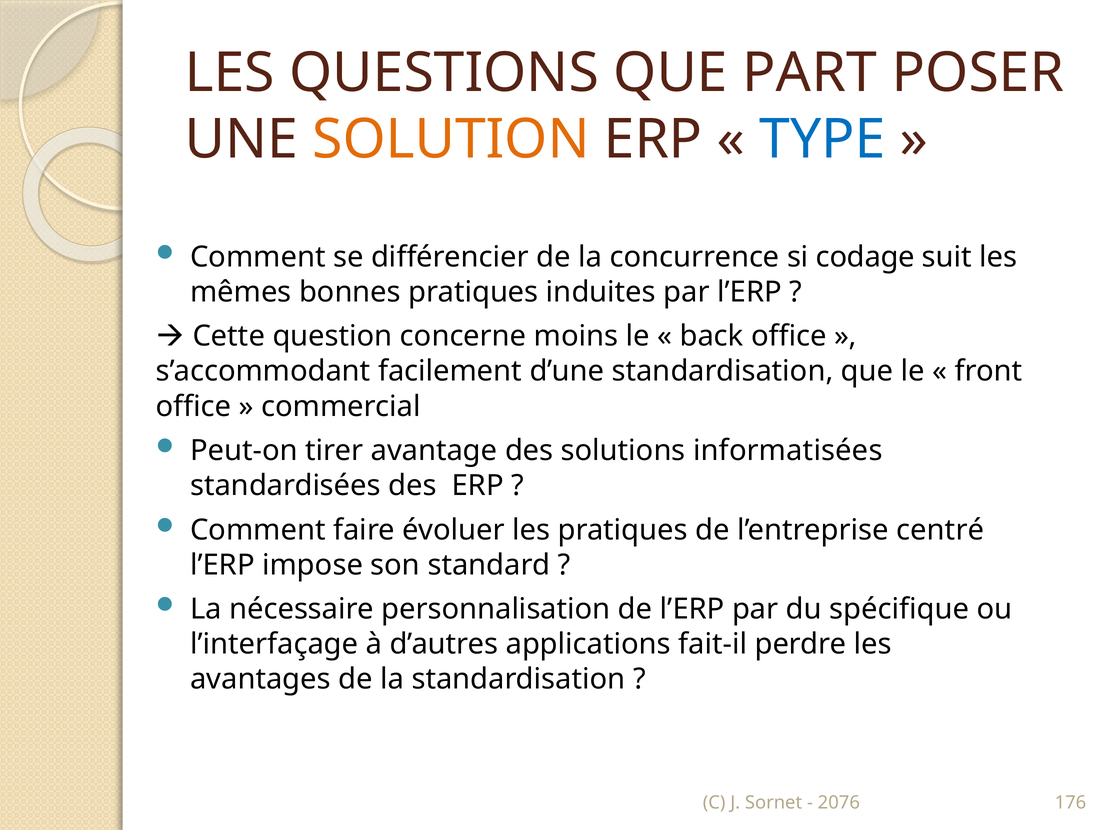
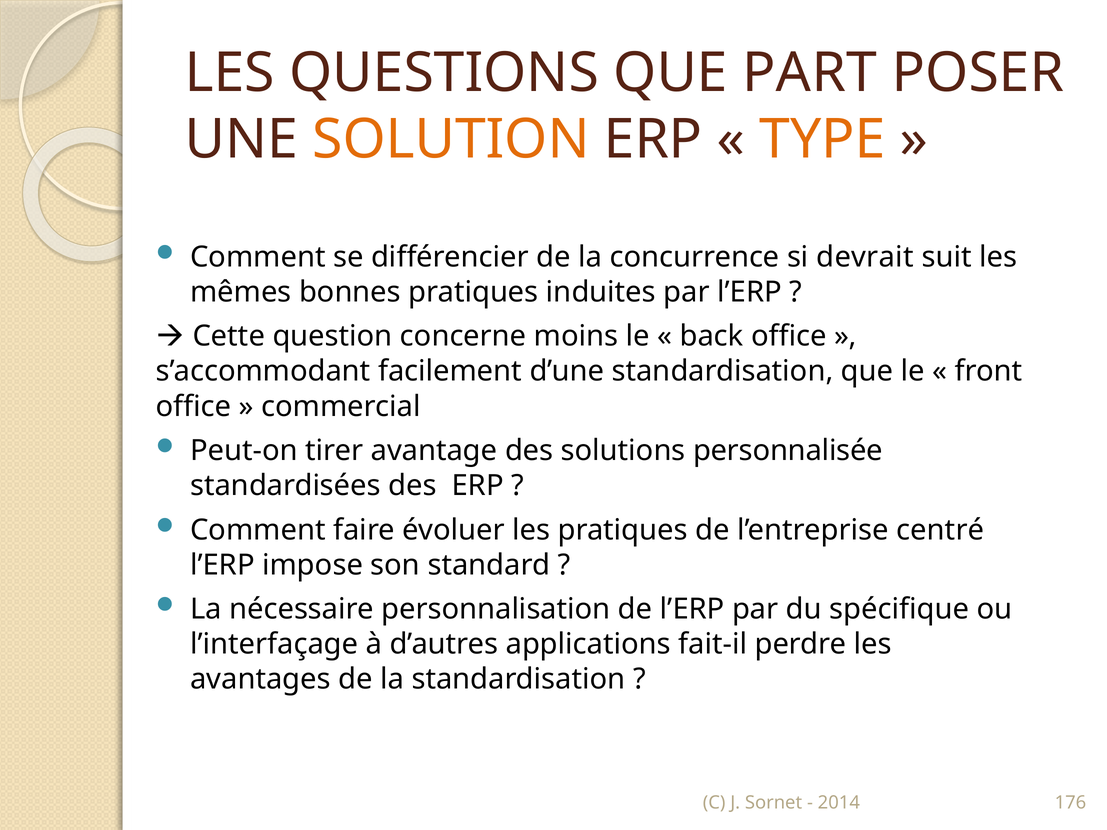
TYPE colour: blue -> orange (822, 140)
codage: codage -> devrait (865, 257)
informatisées: informatisées -> personnalisée (788, 451)
2076: 2076 -> 2014 (839, 803)
